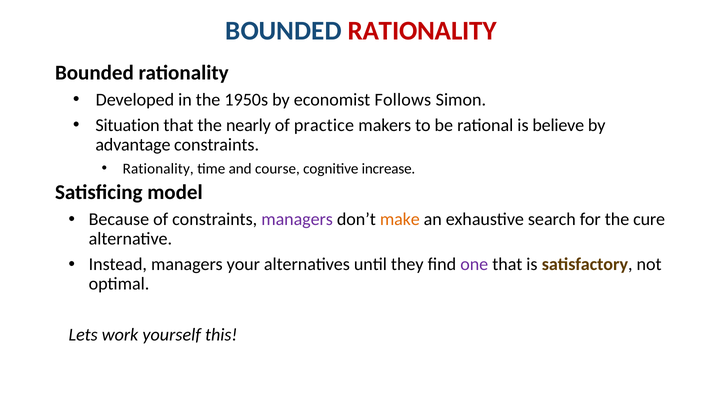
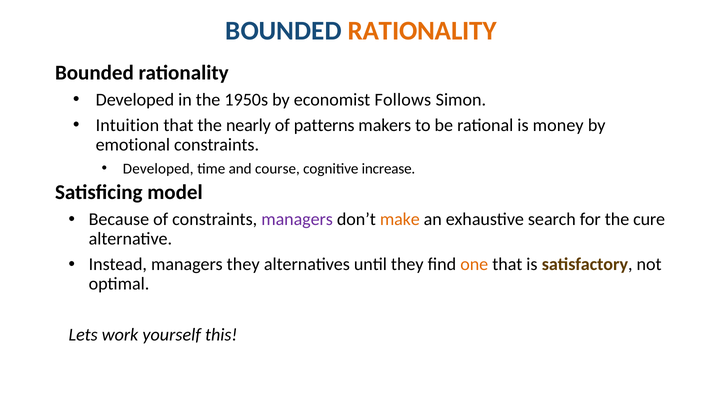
RATIONALITY colour: red -> orange (422, 31)
Situation: Situation -> Intuition (127, 125)
practice: practice -> patterns (324, 125)
believe: believe -> money (558, 125)
advantage: advantage -> emotional (133, 145)
Rationality: Rationality -> Developed (158, 169)
managers your: your -> they (243, 264)
one colour: purple -> orange (474, 264)
